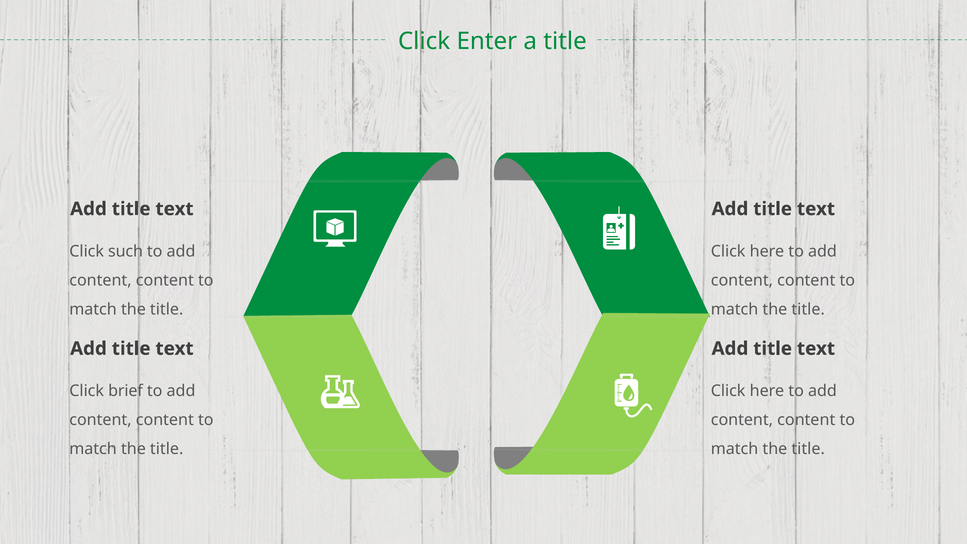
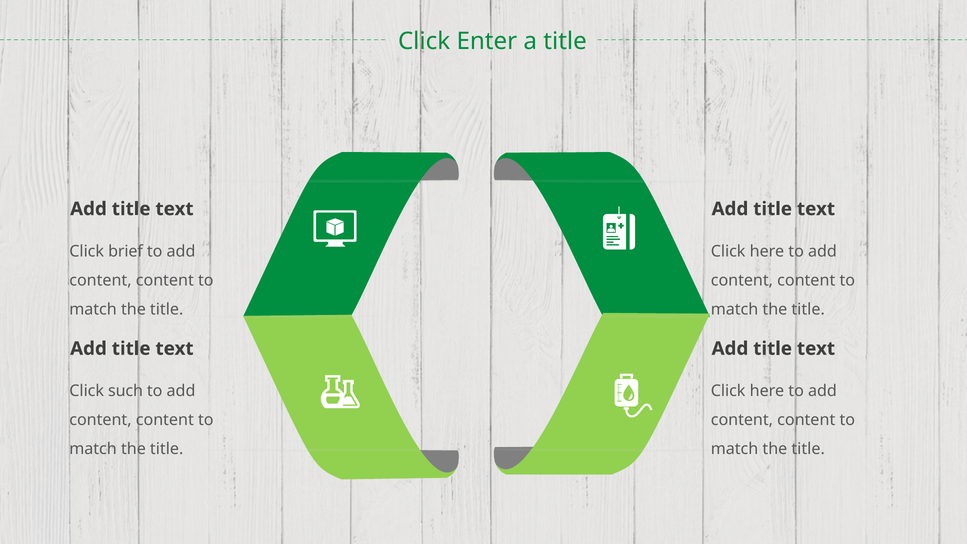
such: such -> brief (126, 251)
brief: brief -> such (126, 391)
